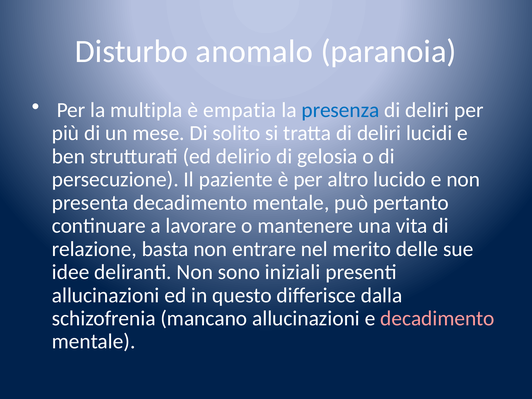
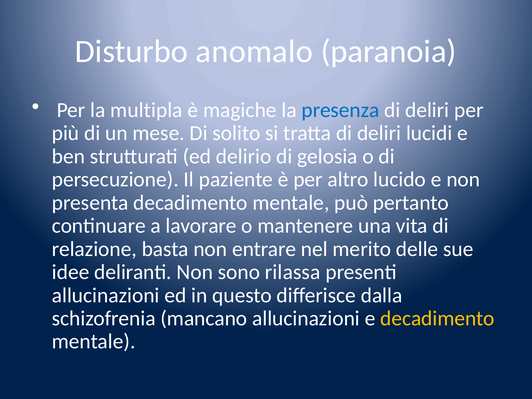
empatia: empatia -> magiche (240, 110)
iniziali: iniziali -> rilassa (293, 272)
decadimento colour: pink -> yellow (437, 318)
